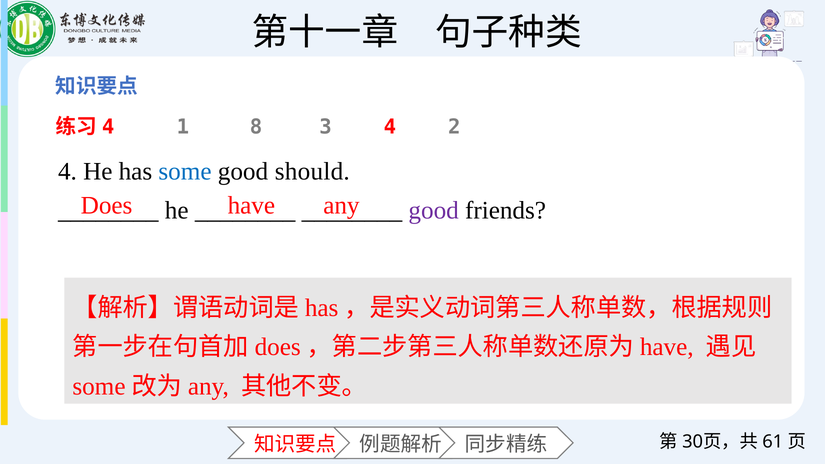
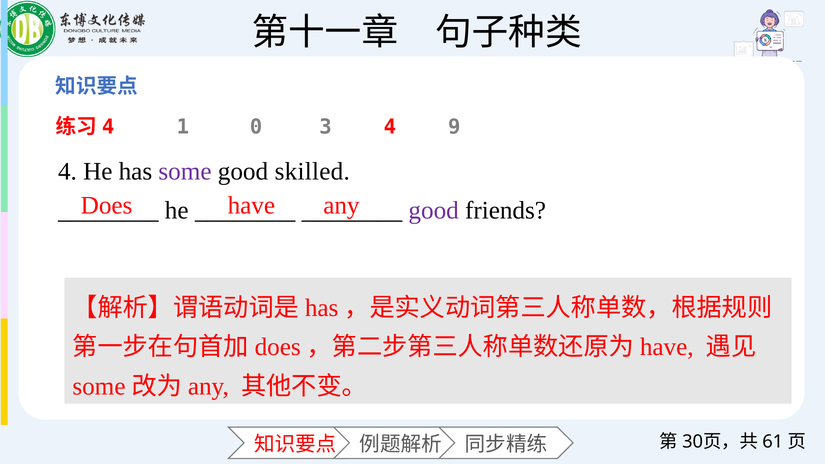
8: 8 -> 0 (256, 127)
2: 2 -> 9 (454, 127)
some colour: blue -> purple (185, 171)
should: should -> skilled (312, 171)
